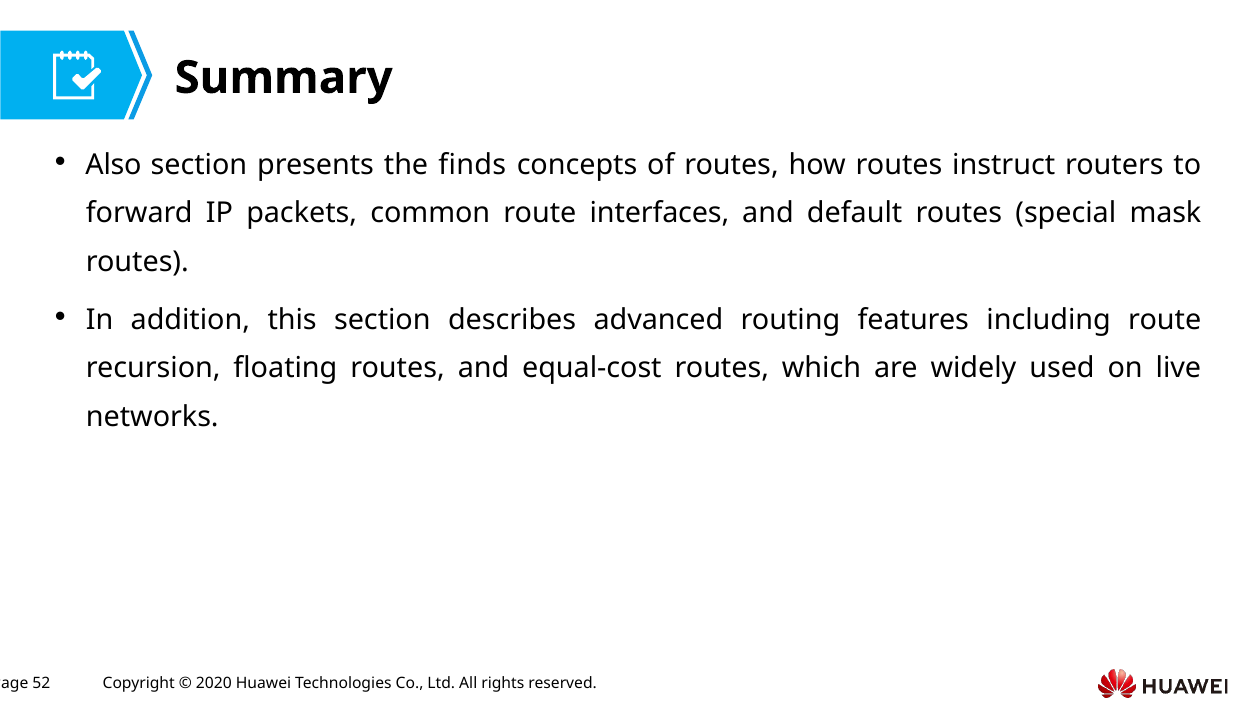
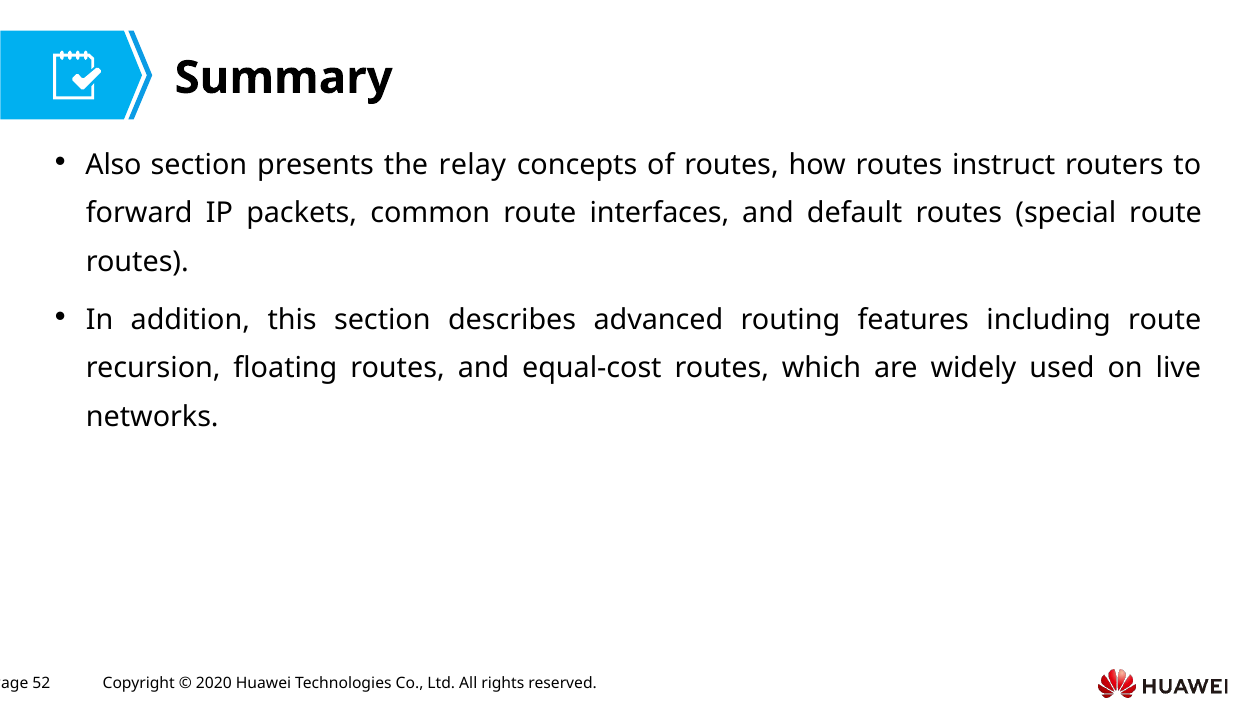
finds: finds -> relay (472, 165)
special mask: mask -> route (1165, 213)
